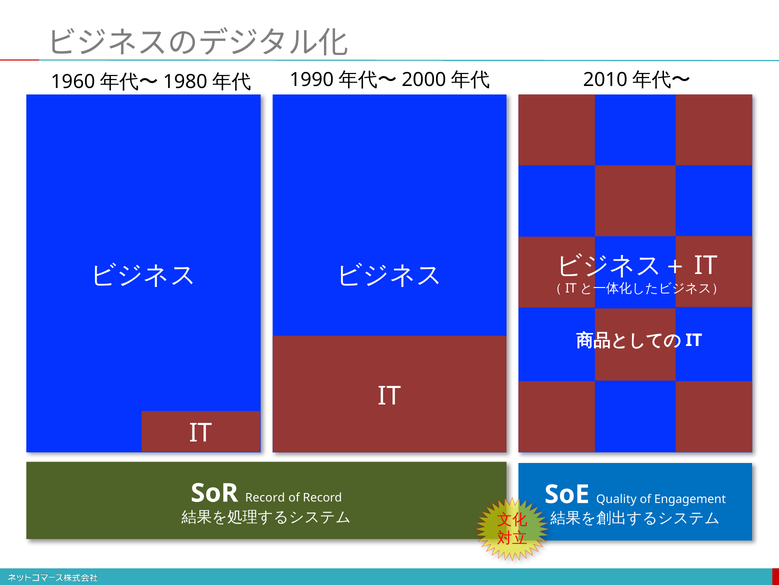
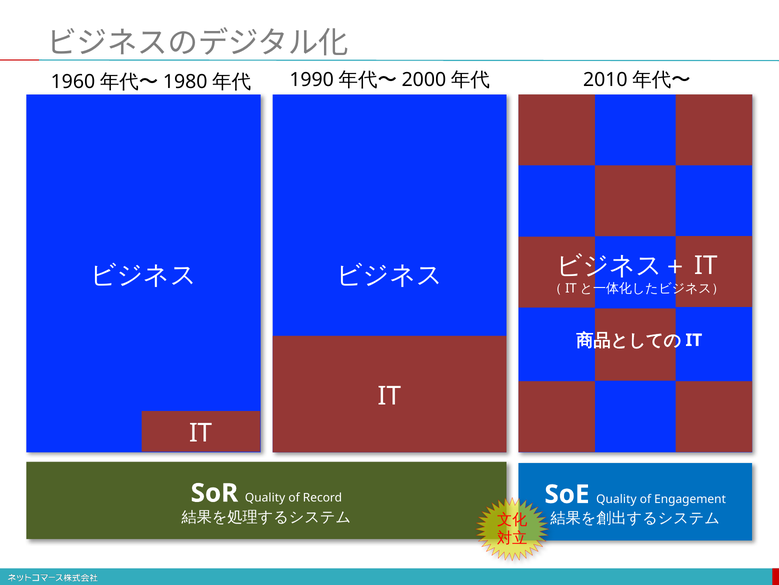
SoR Record: Record -> Quality (265, 497)
